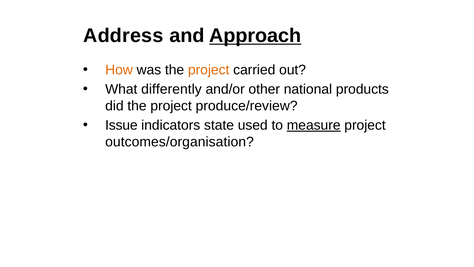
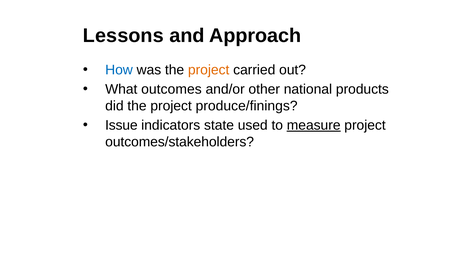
Address: Address -> Lessons (123, 36)
Approach underline: present -> none (255, 36)
How colour: orange -> blue (119, 70)
differently: differently -> outcomes (171, 89)
produce/review: produce/review -> produce/finings (247, 106)
outcomes/organisation: outcomes/organisation -> outcomes/stakeholders (180, 142)
